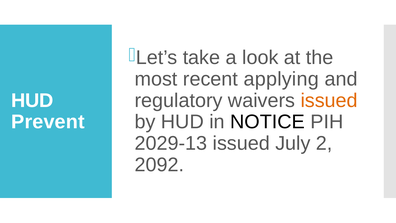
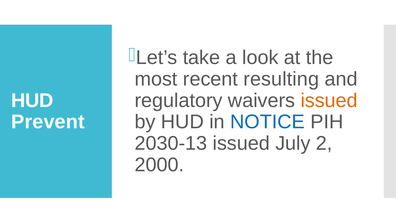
applying: applying -> resulting (281, 79)
NOTICE colour: black -> blue (268, 122)
2029-13: 2029-13 -> 2030-13 (171, 143)
2092: 2092 -> 2000 (159, 165)
